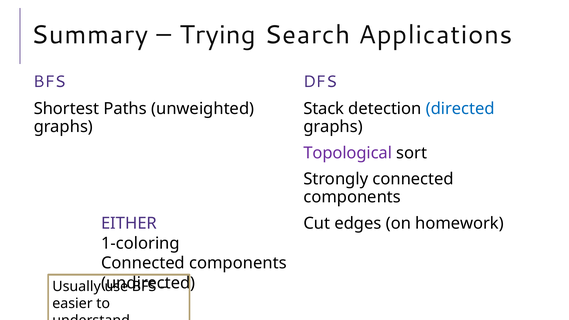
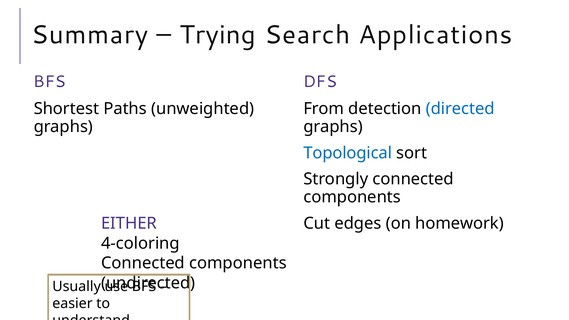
Stack: Stack -> From (324, 109)
Topological colour: purple -> blue (348, 153)
1-coloring: 1-coloring -> 4-coloring (140, 243)
